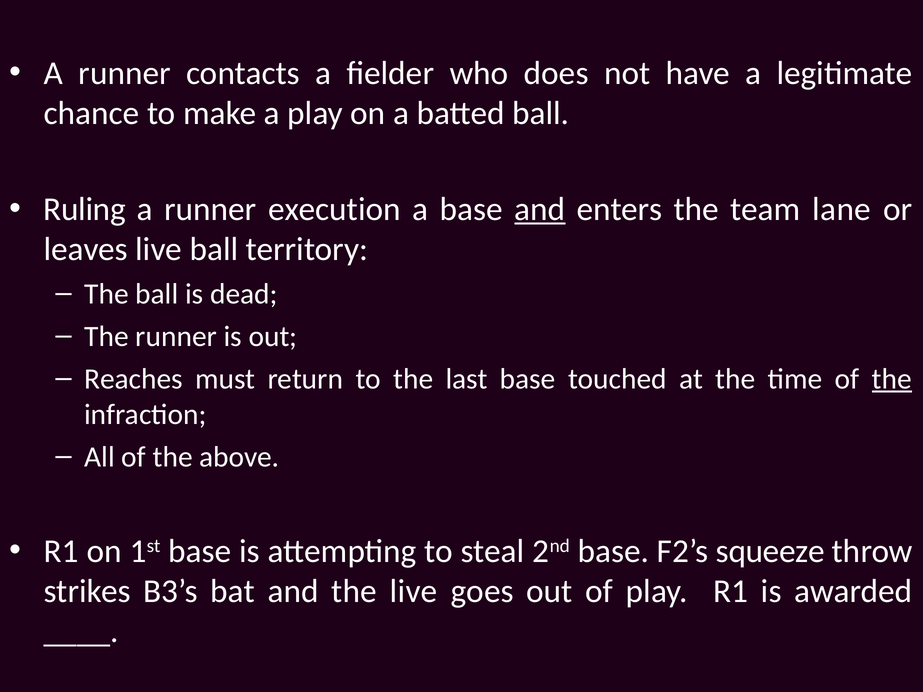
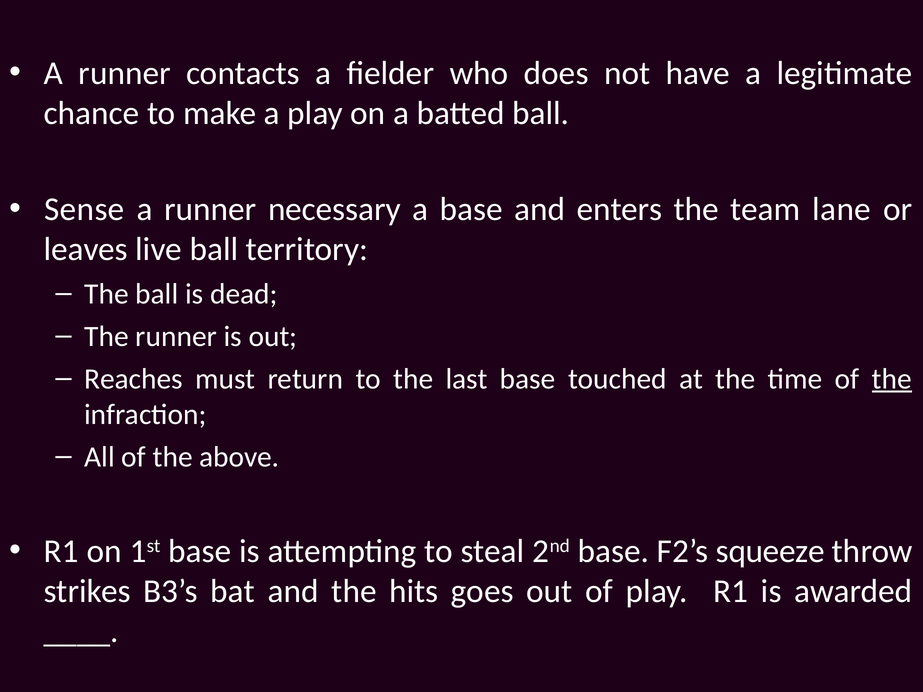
Ruling: Ruling -> Sense (84, 209)
execution: execution -> necessary (334, 209)
and underline: present -> none (540, 209)
the live: live -> hits (414, 591)
